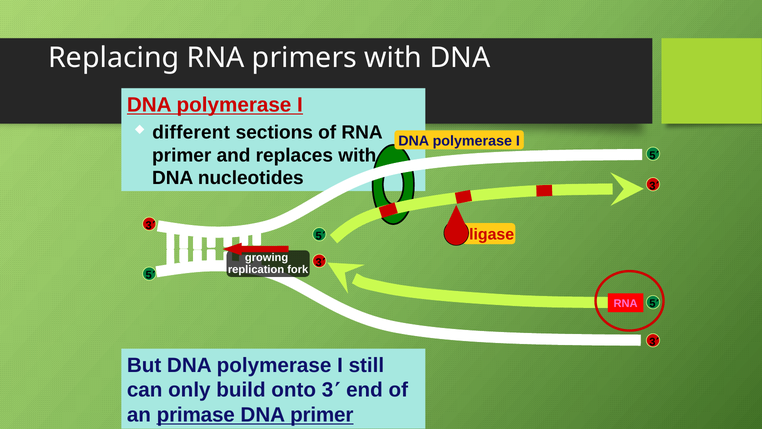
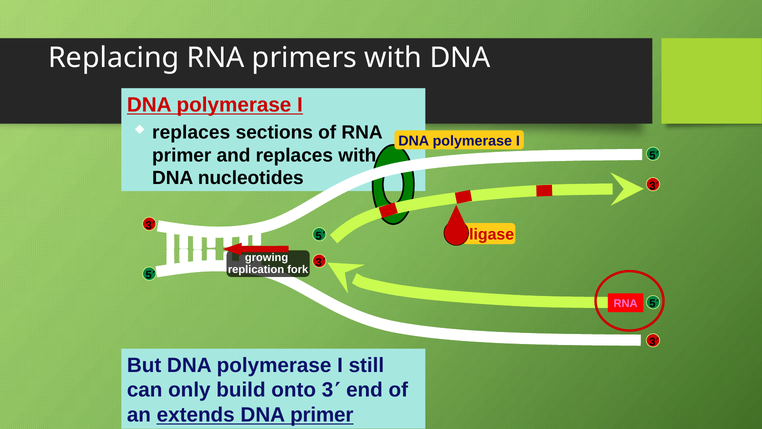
different: different -> replaces (191, 132)
primase: primase -> extends (196, 415)
